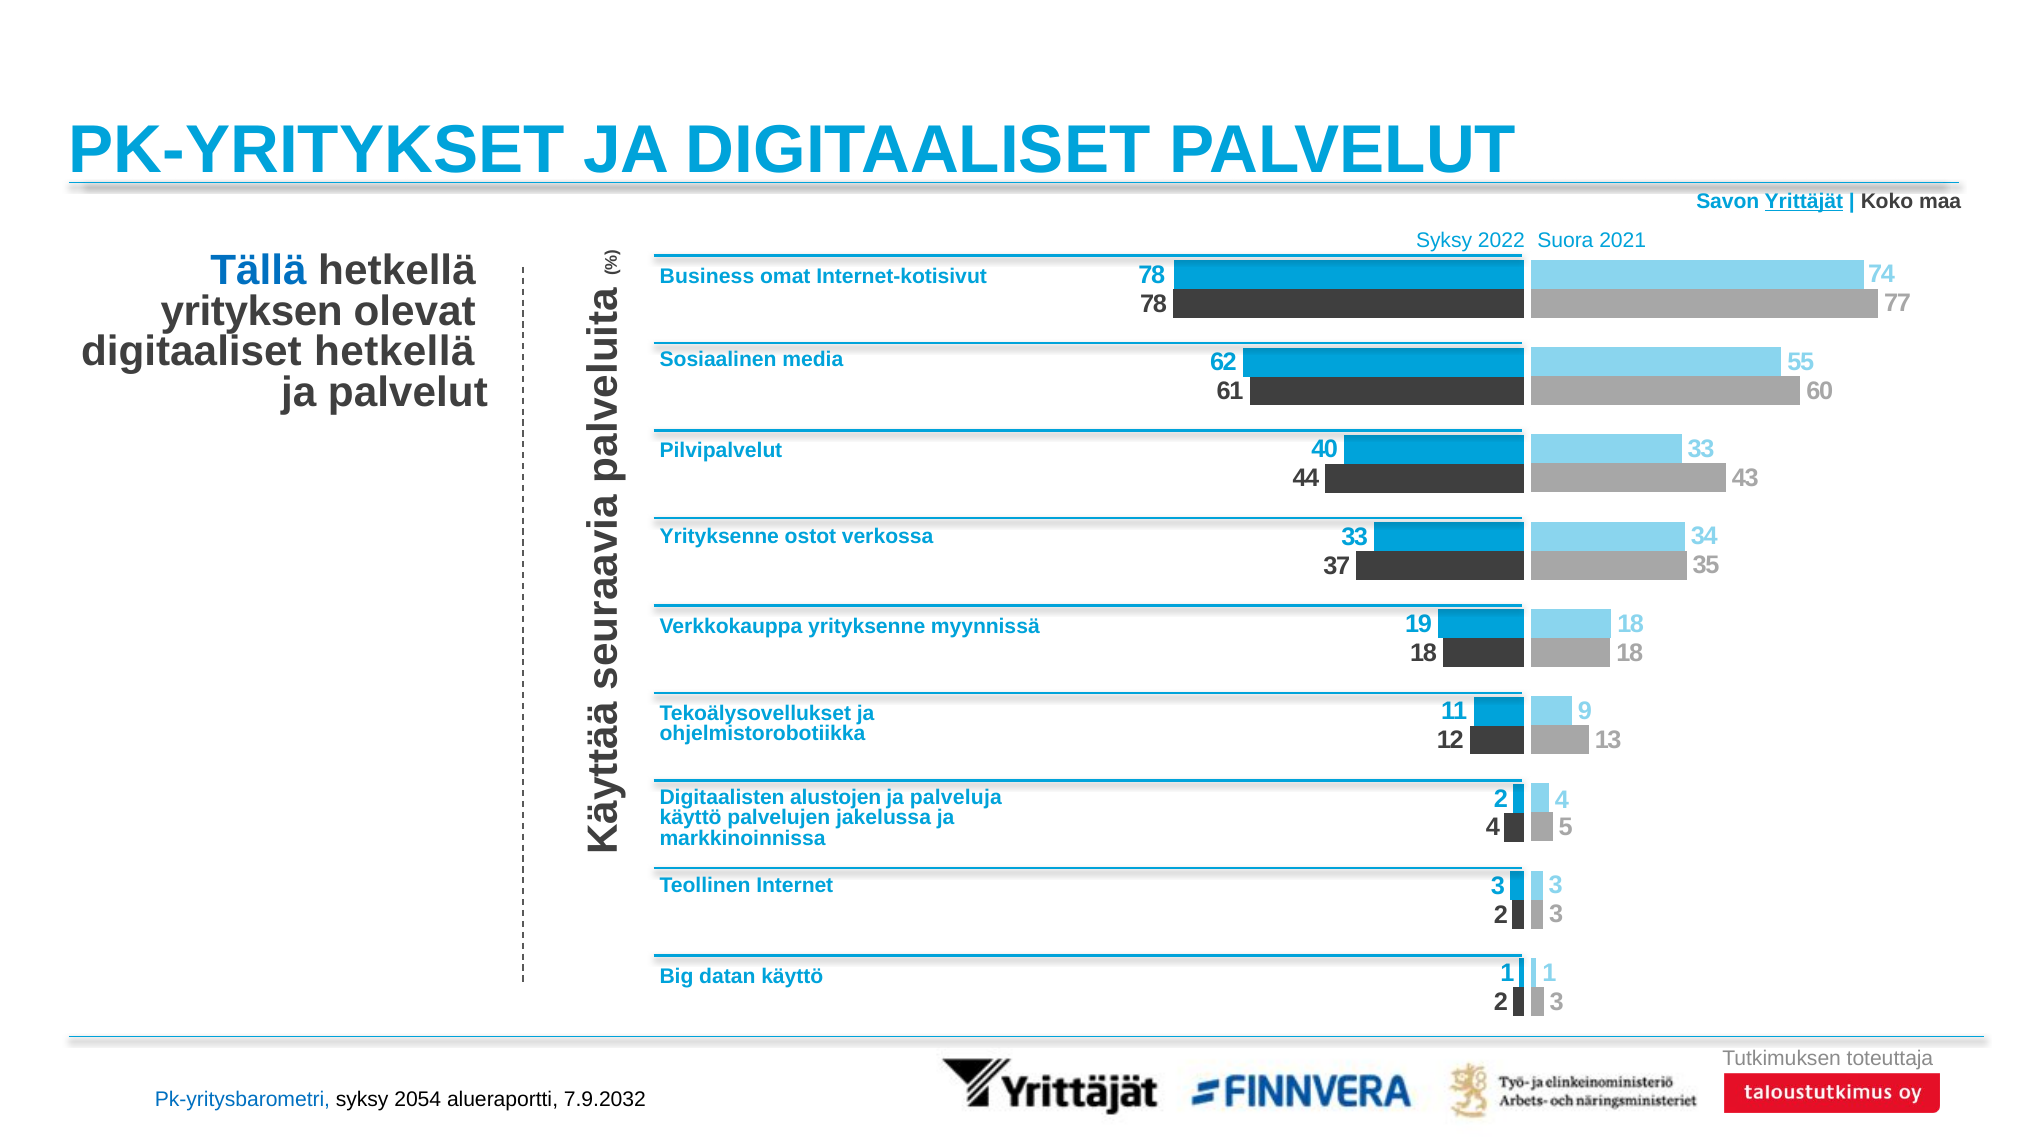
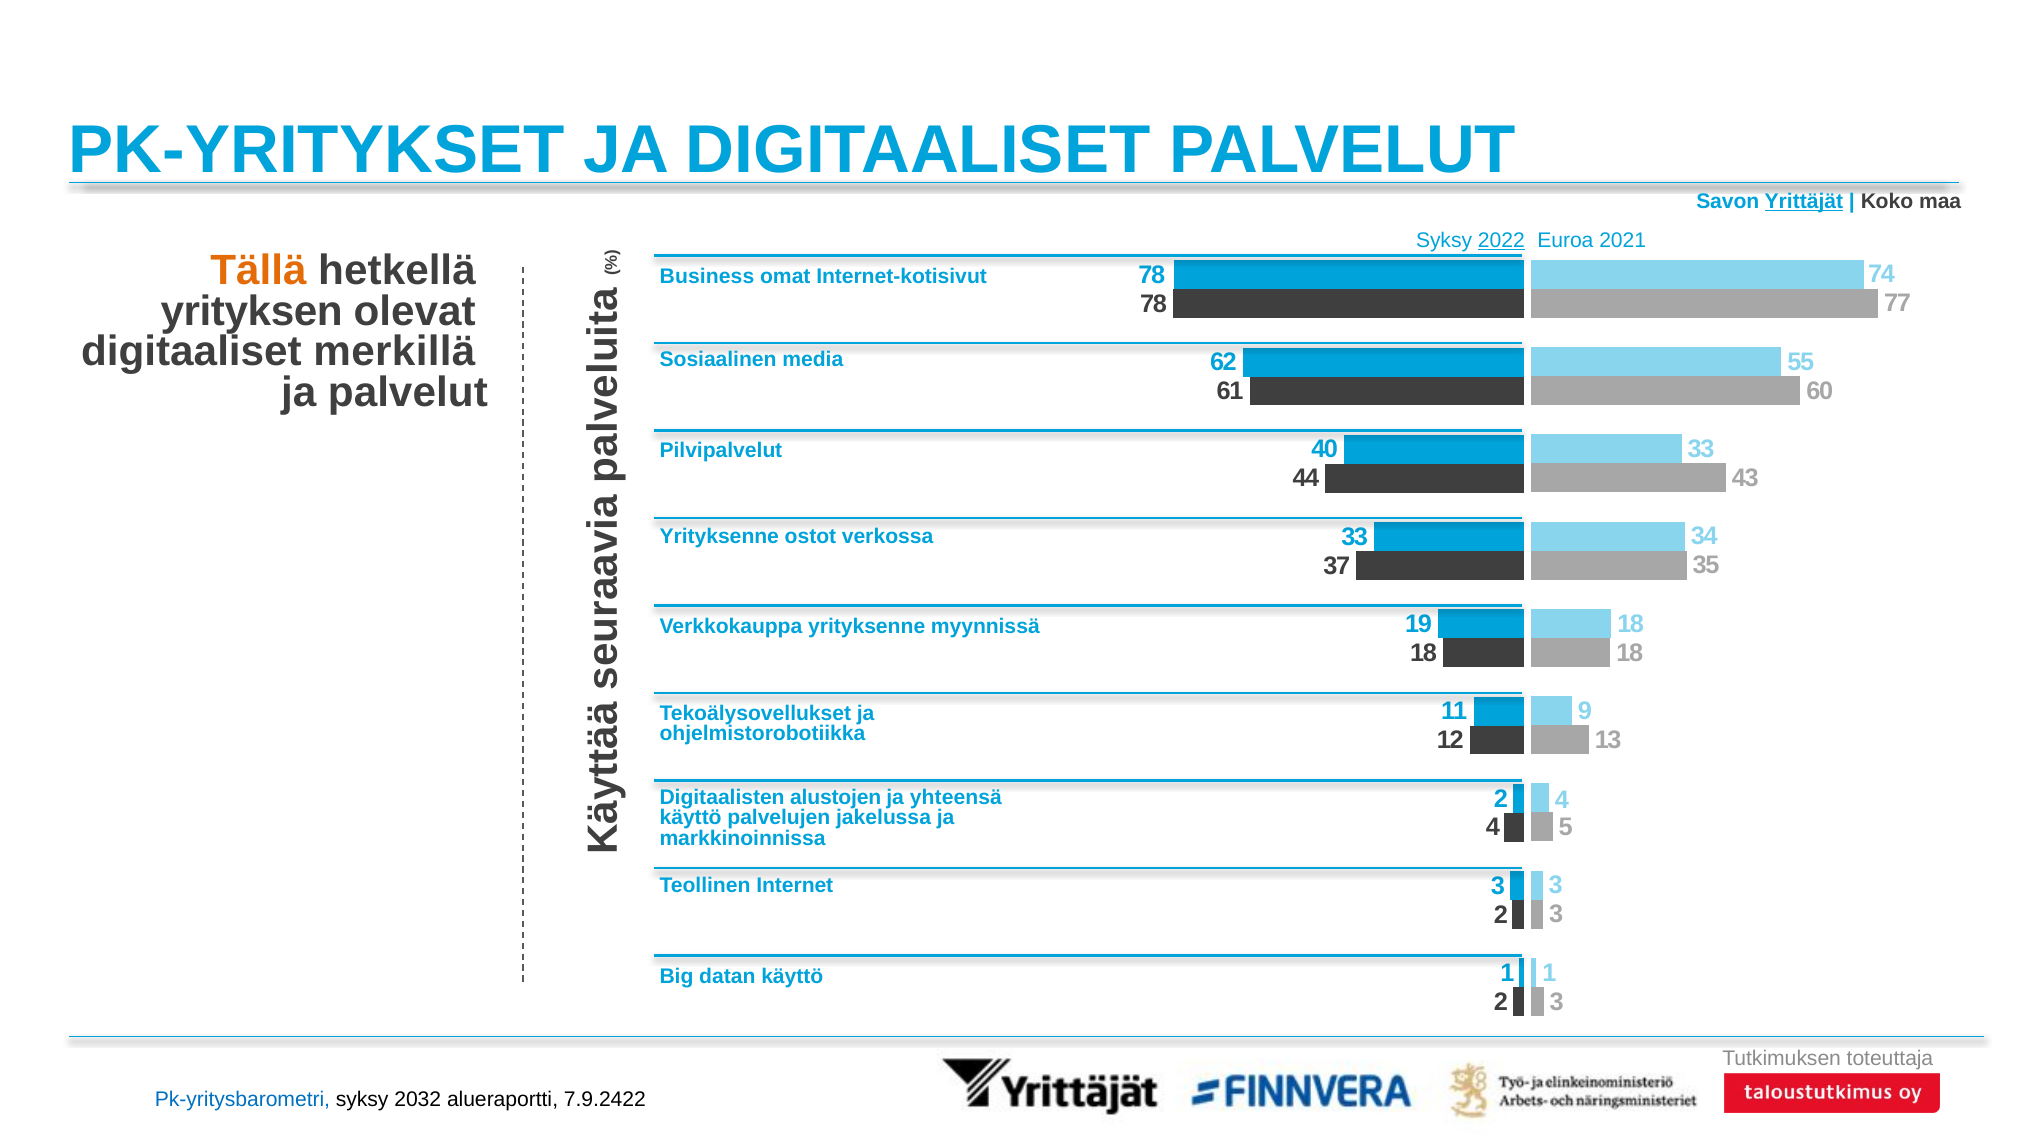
2022 underline: none -> present (1501, 240)
Suora: Suora -> Euroa (1565, 240)
Tällä colour: blue -> orange (258, 271)
digitaaliset hetkellä: hetkellä -> merkillä (394, 352)
palveluja: palveluja -> yhteensä (956, 797)
2054: 2054 -> 2032 (418, 1100)
7.9.2032: 7.9.2032 -> 7.9.2422 (605, 1100)
